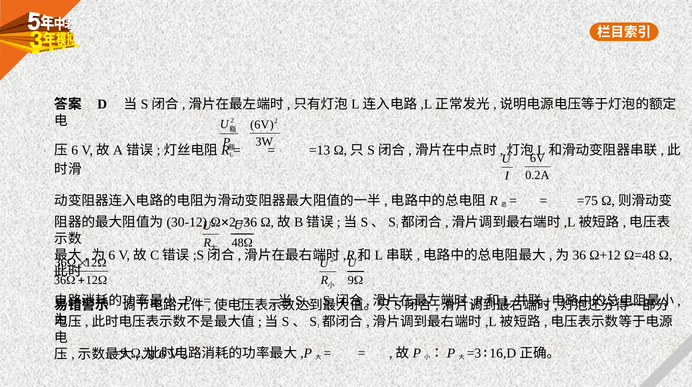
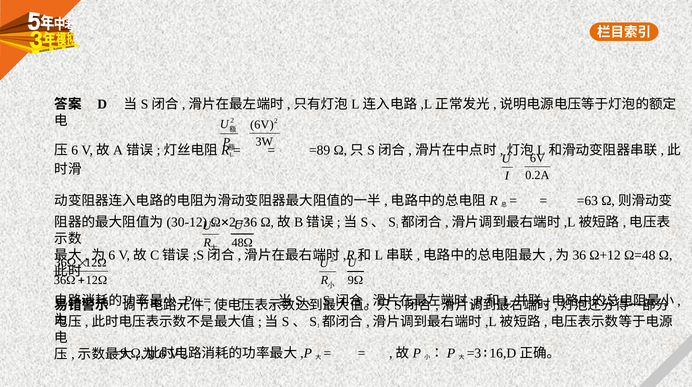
=13: =13 -> =89 (320, 150)
=75: =75 -> =63 (587, 201)
